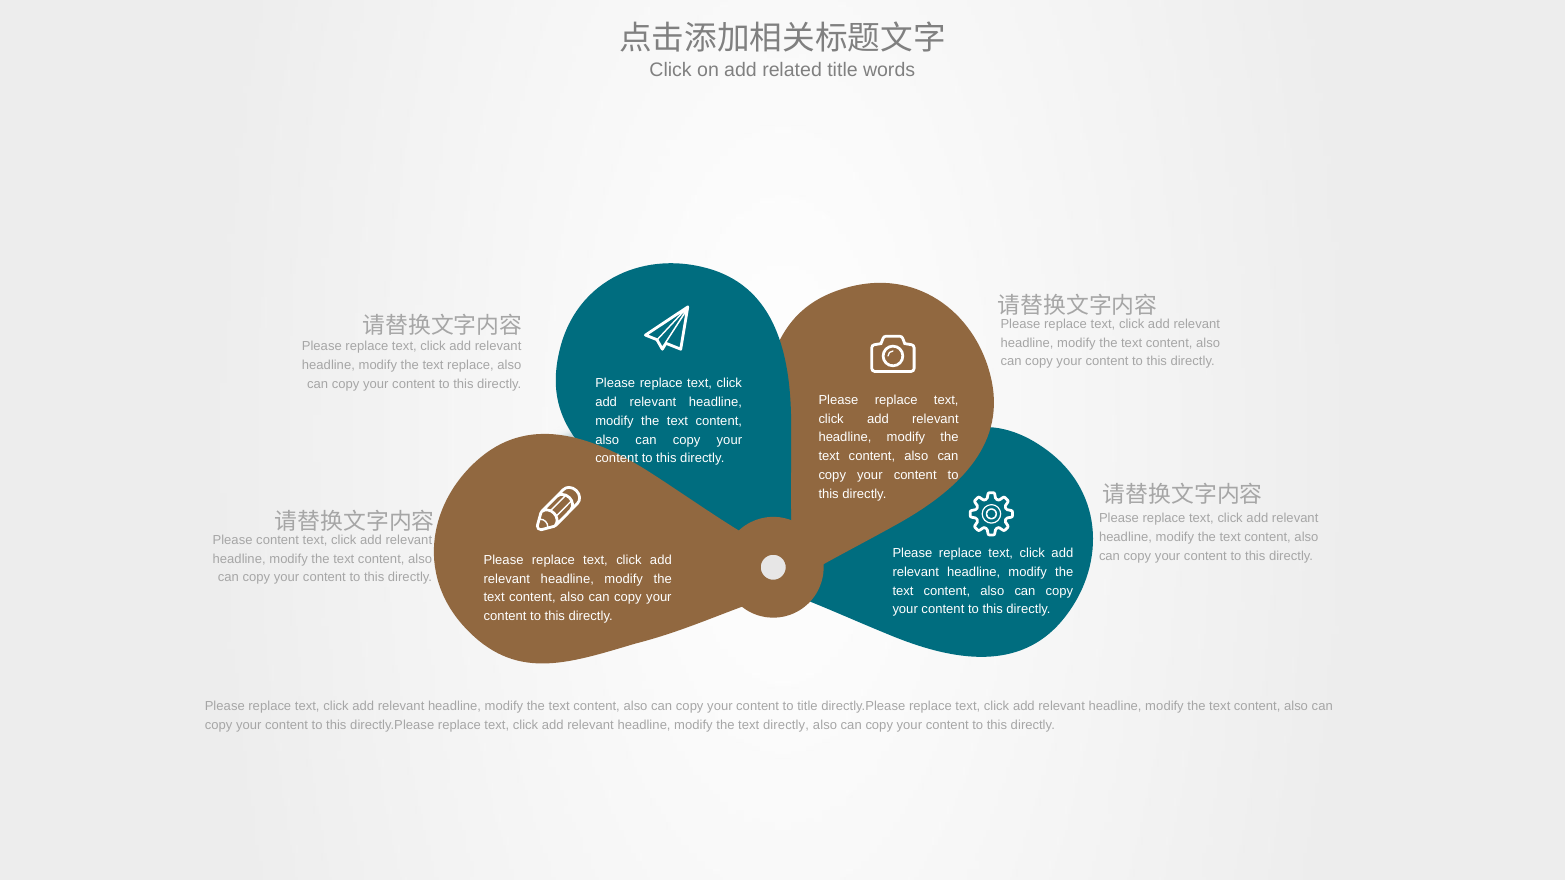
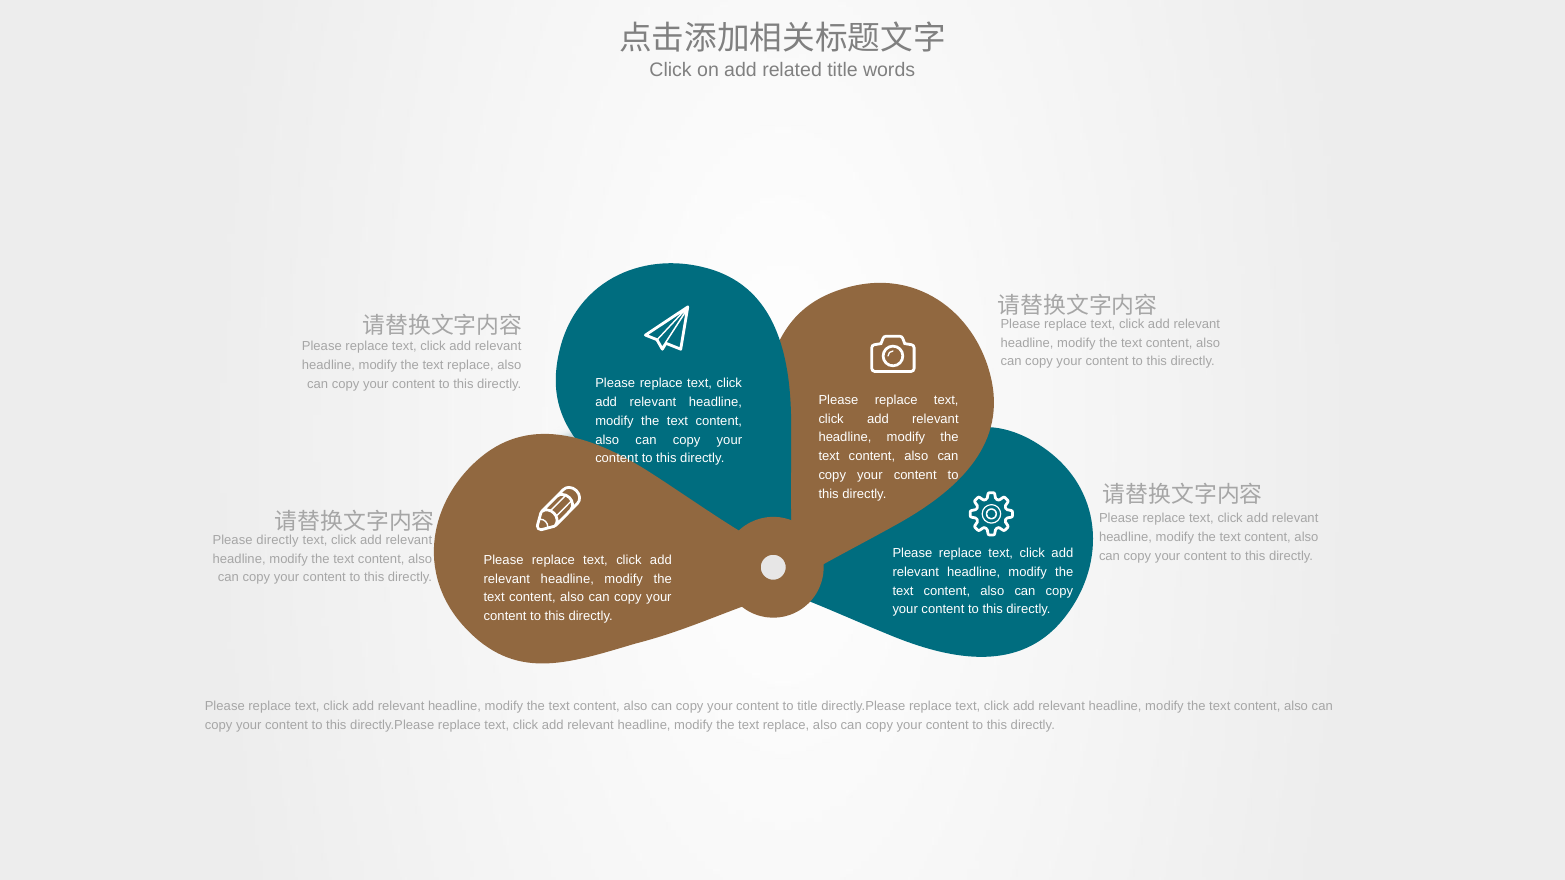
Please content: content -> directly (278, 540)
directly: directly -> replace (786, 725)
